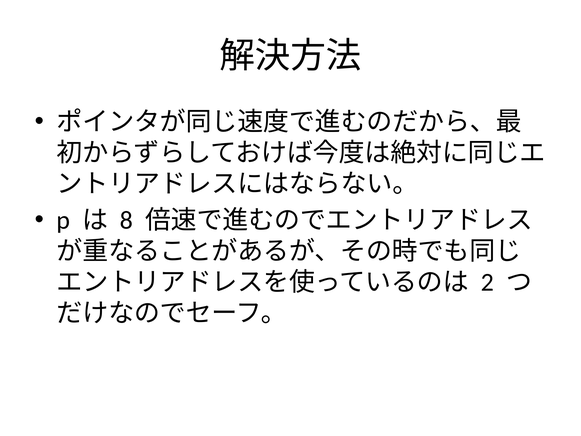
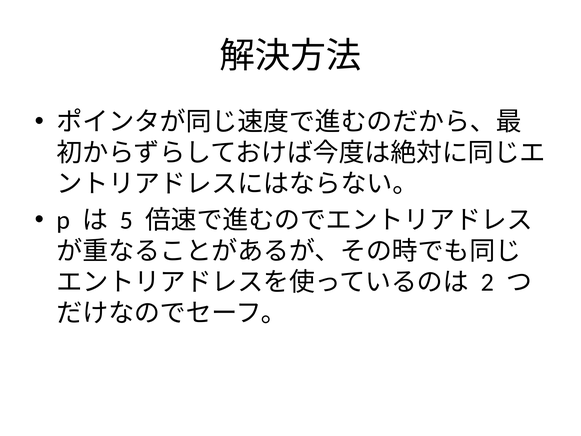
8: 8 -> 5 (127, 220)
